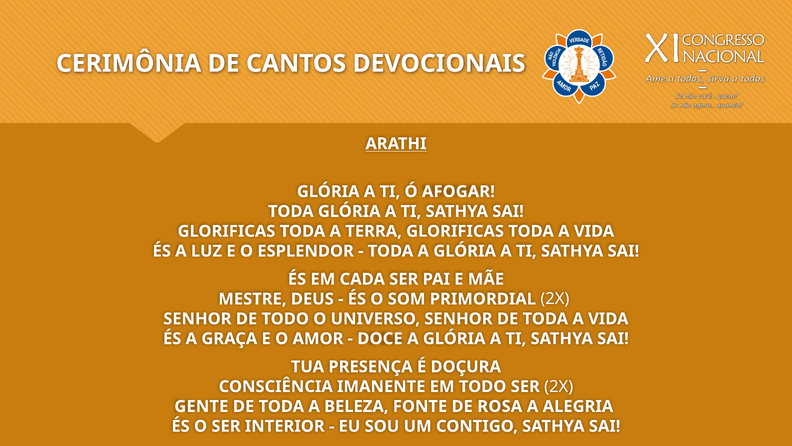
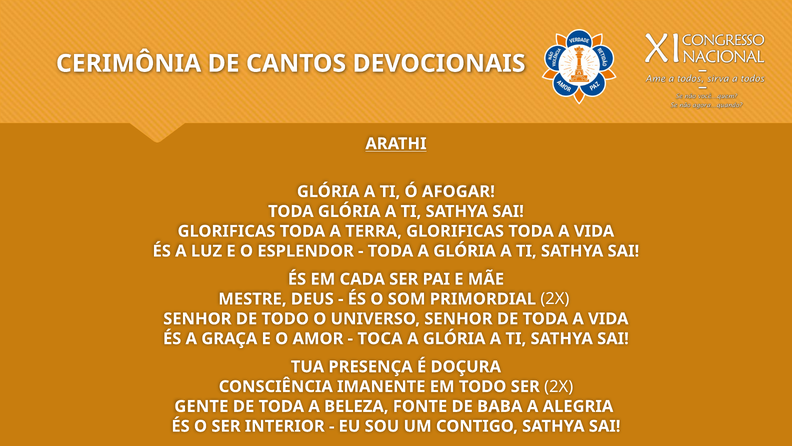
DOCE: DOCE -> TOCA (380, 338)
ROSA: ROSA -> BABA (500, 406)
